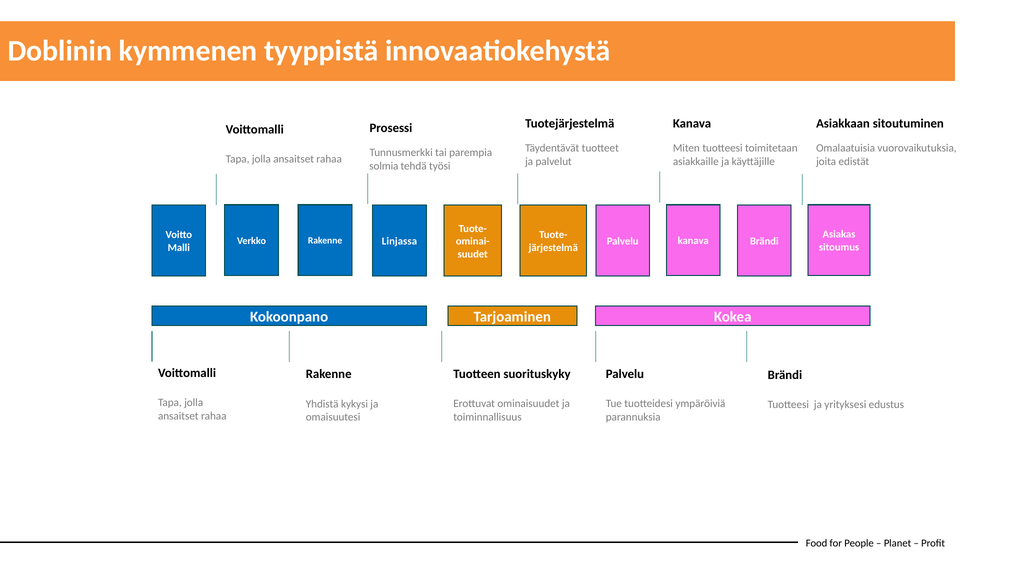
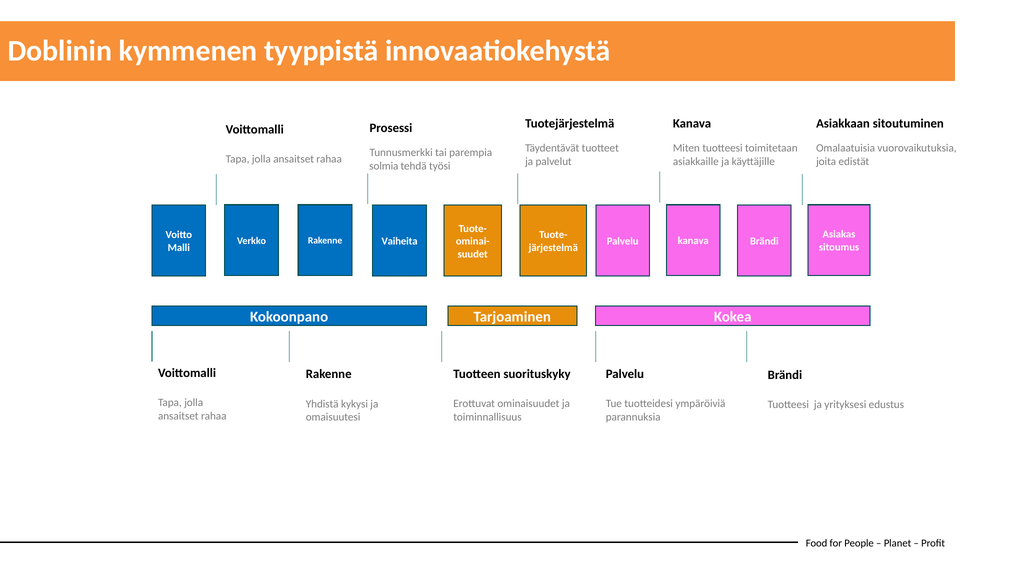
Linjassa: Linjassa -> Vaiheita (400, 241)
